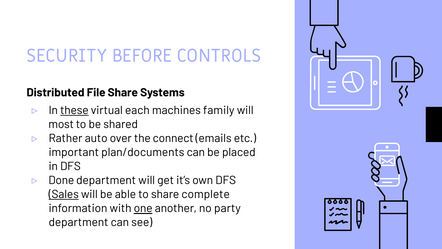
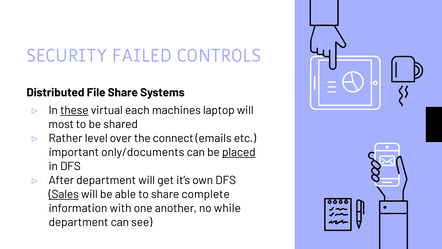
BEFORE: BEFORE -> FAILED (142, 56)
family: family -> laptop (219, 110)
auto: auto -> level (96, 138)
plan/documents: plan/documents -> only/documents (143, 152)
placed underline: none -> present (239, 152)
Done: Done -> After (61, 180)
one underline: present -> none (143, 208)
party: party -> while (227, 208)
